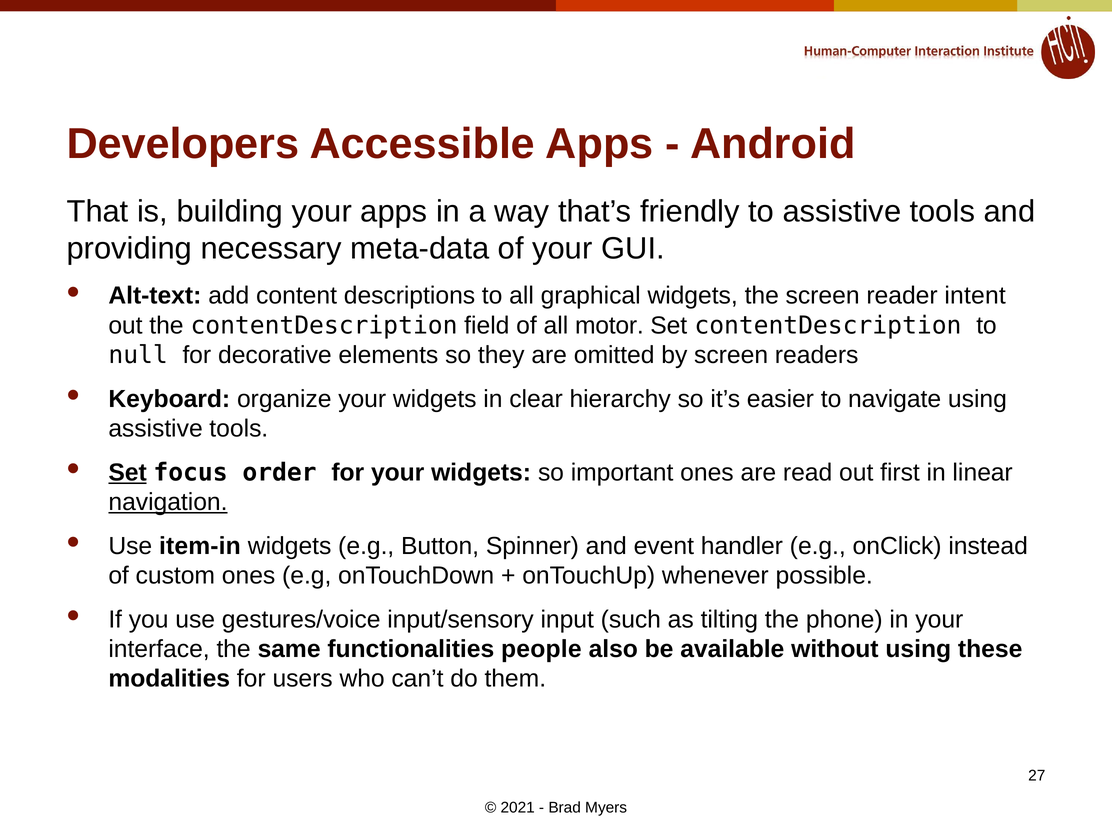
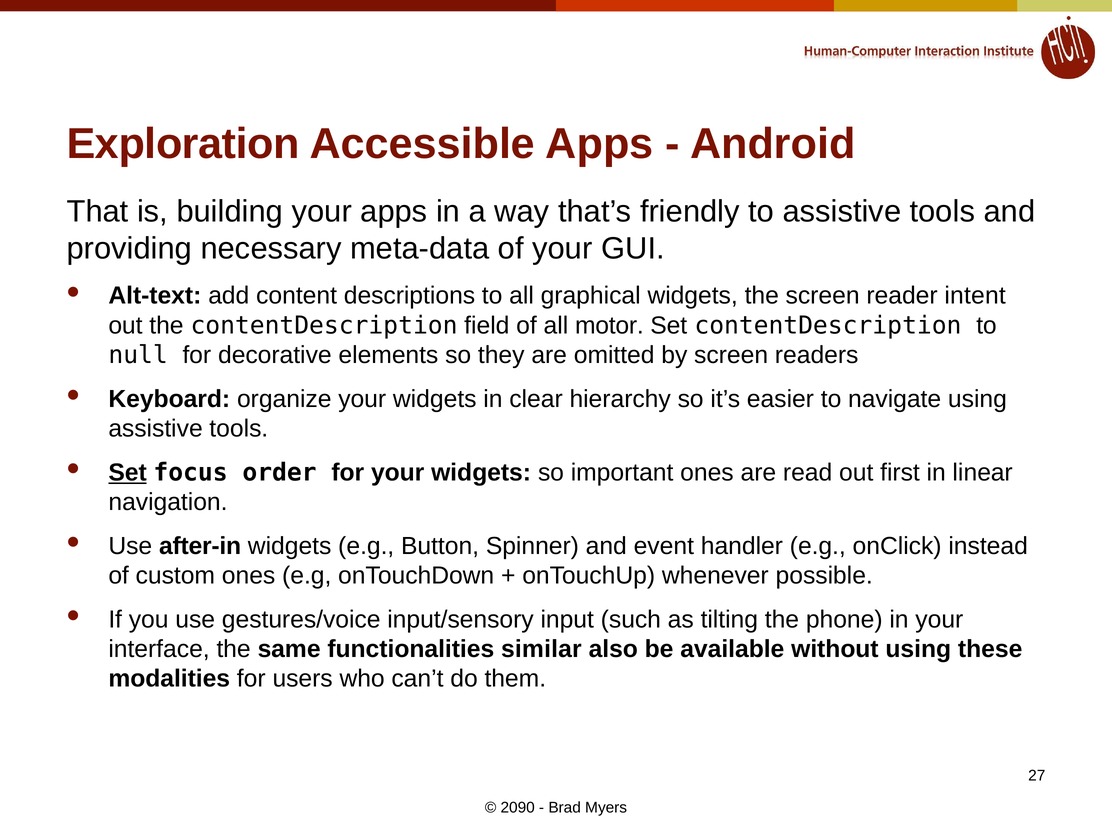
Developers: Developers -> Exploration (183, 144)
navigation underline: present -> none (168, 502)
item-in: item-in -> after-in (200, 546)
people: people -> similar (541, 649)
2021: 2021 -> 2090 (518, 807)
